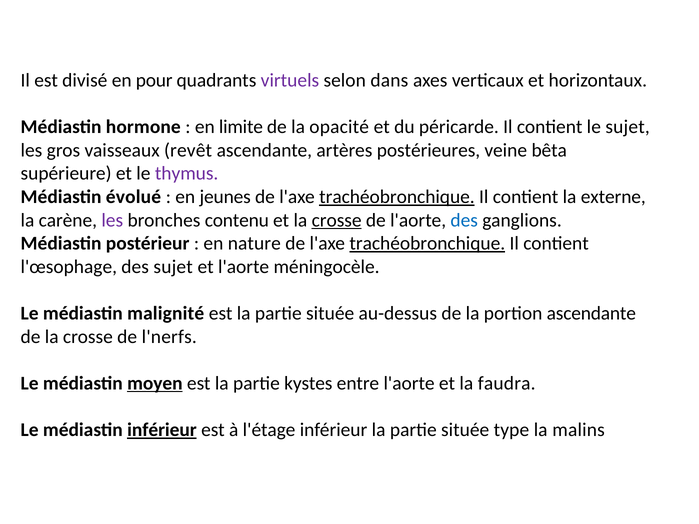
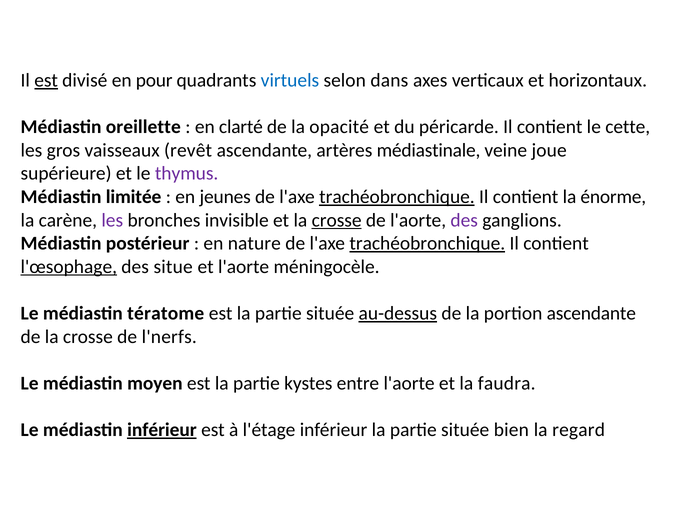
est underline: none -> present (46, 80)
virtuels colour: purple -> blue (290, 80)
hormone: hormone -> oreillette (143, 127)
limite: limite -> clarté (241, 127)
le sujet: sujet -> cette (628, 127)
postérieures: postérieures -> médiastinale (429, 150)
bêta: bêta -> joue (549, 150)
évolué: évolué -> limitée (134, 197)
externe: externe -> énorme (613, 197)
contenu: contenu -> invisible (237, 220)
des colour: blue -> purple (464, 220)
l'œsophage underline: none -> present (69, 267)
des sujet: sujet -> situe (173, 267)
malignité: malignité -> tératome (166, 313)
au-dessus underline: none -> present (398, 313)
moyen underline: present -> none (155, 383)
type: type -> bien (511, 430)
malins: malins -> regard (579, 430)
